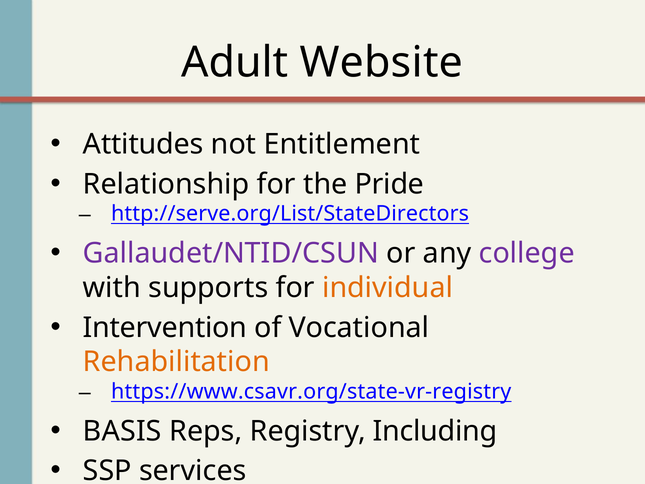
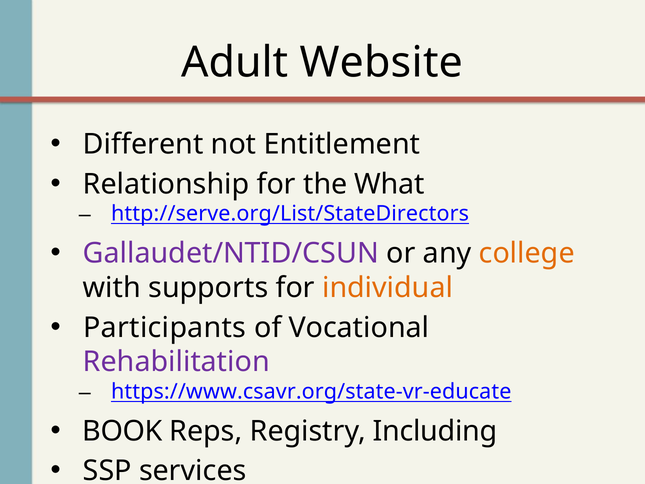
Attitudes: Attitudes -> Different (143, 144)
Pride: Pride -> What (389, 184)
college colour: purple -> orange (527, 253)
Intervention: Intervention -> Participants (165, 327)
Rehabilitation colour: orange -> purple (176, 362)
https://www.csavr.org/state-vr-registry: https://www.csavr.org/state-vr-registry -> https://www.csavr.org/state-vr-educate (311, 391)
BASIS: BASIS -> BOOK (122, 431)
